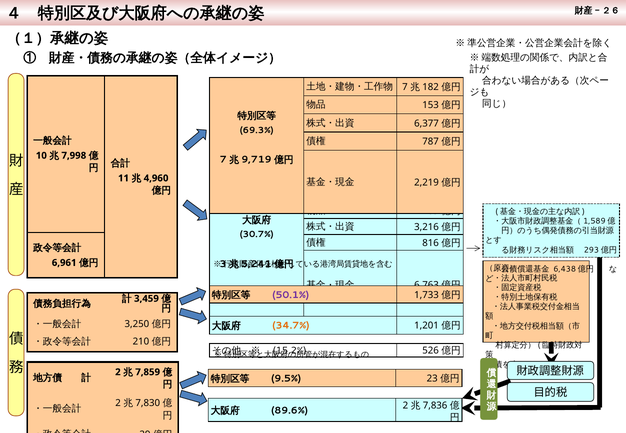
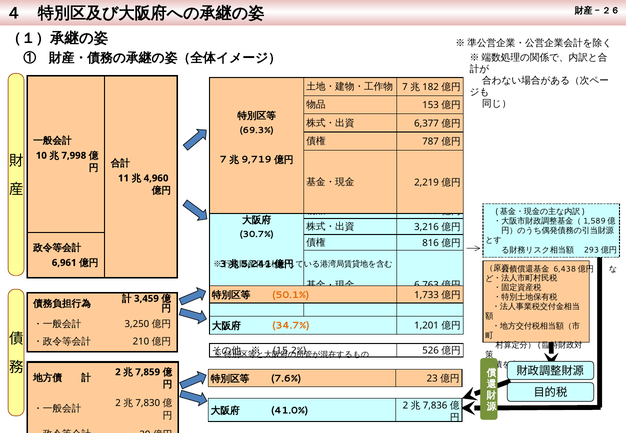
50.1% colour: purple -> orange (291, 295)
9.5%: 9.5% -> 7.6% (286, 379)
89.6%: 89.6% -> 41.0% (290, 411)
